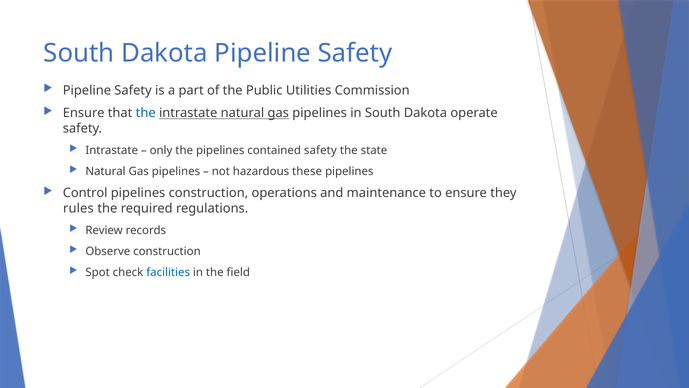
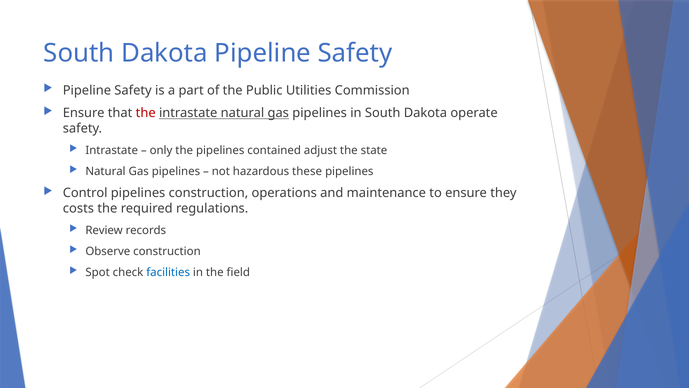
the colour: blue -> red (146, 113)
contained safety: safety -> adjust (320, 150)
rules: rules -> costs (78, 208)
